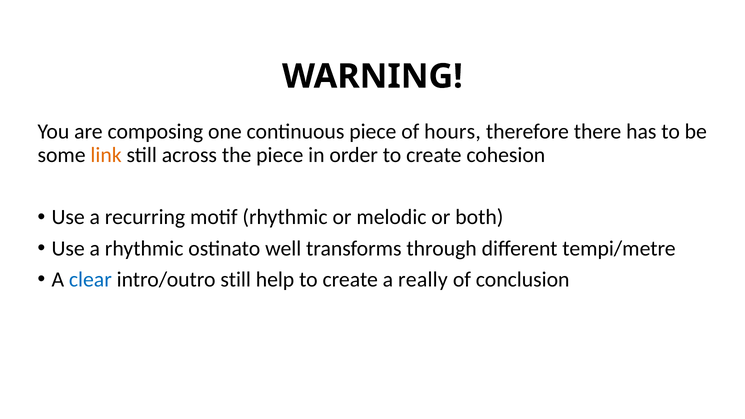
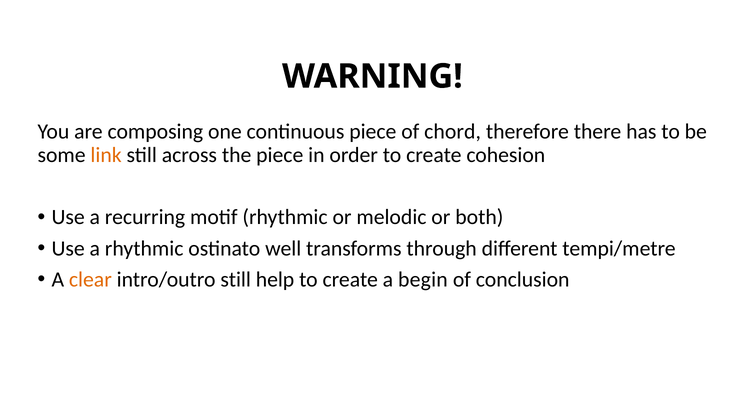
hours: hours -> chord (453, 131)
clear colour: blue -> orange (90, 280)
really: really -> begin (423, 280)
